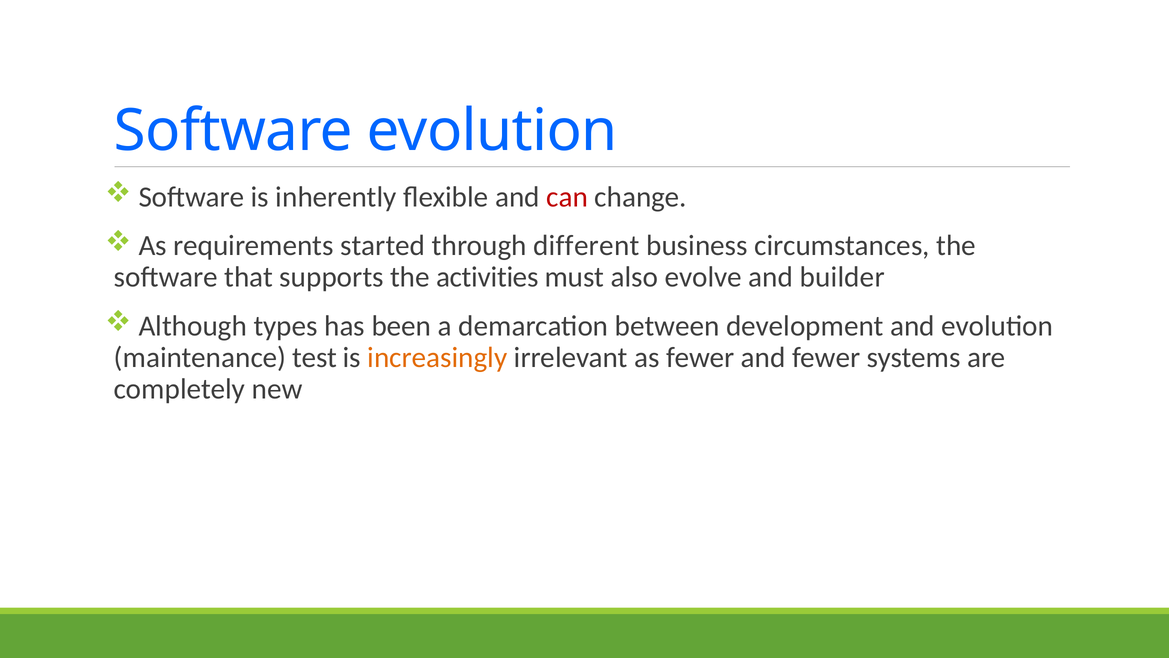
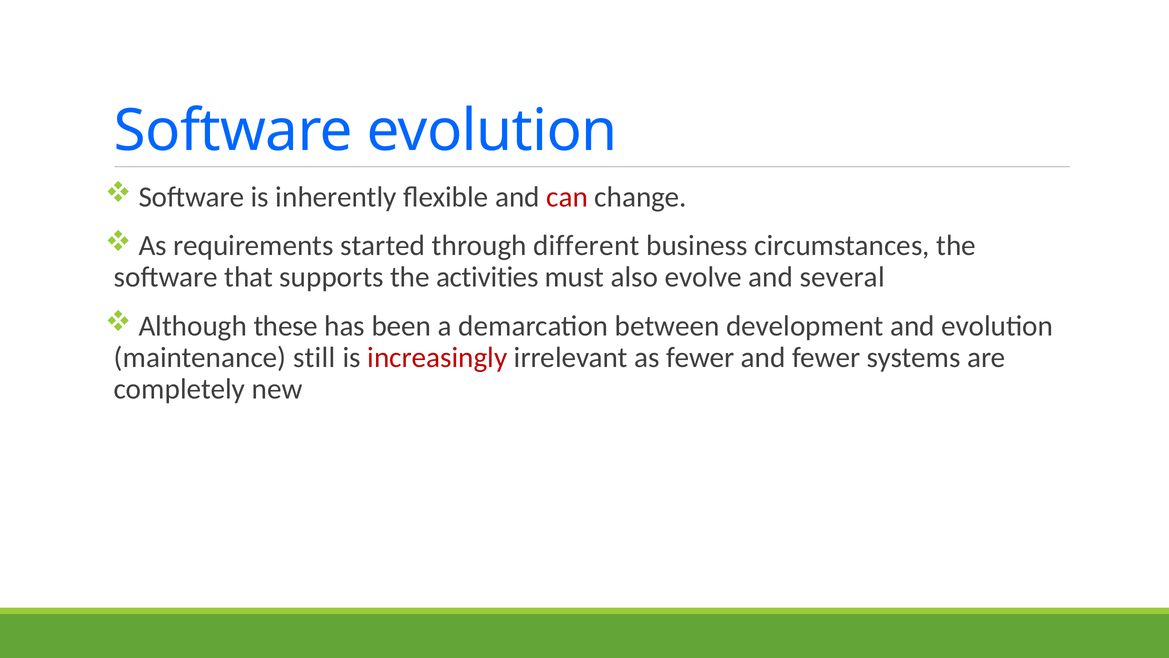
builder: builder -> several (842, 277)
types: types -> these (286, 326)
test: test -> still (314, 357)
increasingly colour: orange -> red (437, 357)
